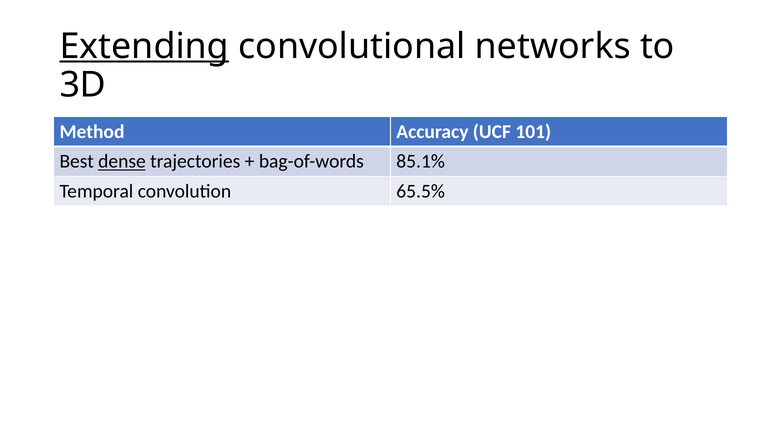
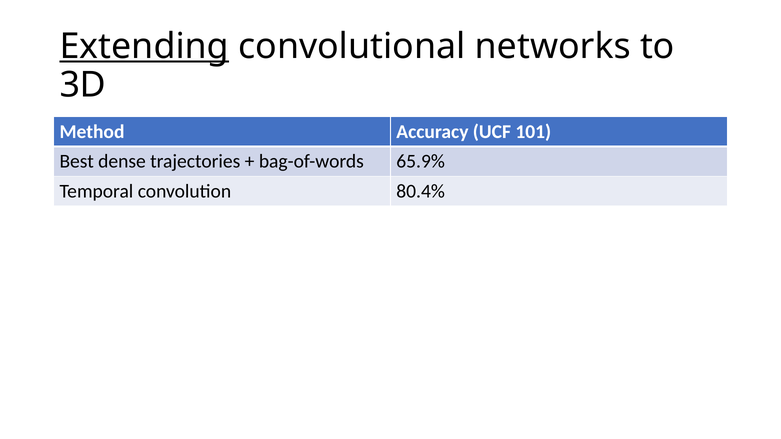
dense underline: present -> none (122, 162)
85.1%: 85.1% -> 65.9% (421, 162)
65.5%: 65.5% -> 80.4% (421, 191)
